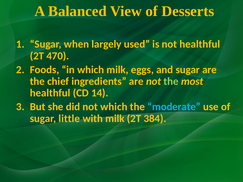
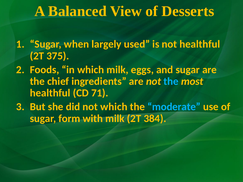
470: 470 -> 375 (58, 56)
the colour: light green -> light blue (171, 81)
14: 14 -> 71 (100, 93)
little: little -> form (69, 119)
